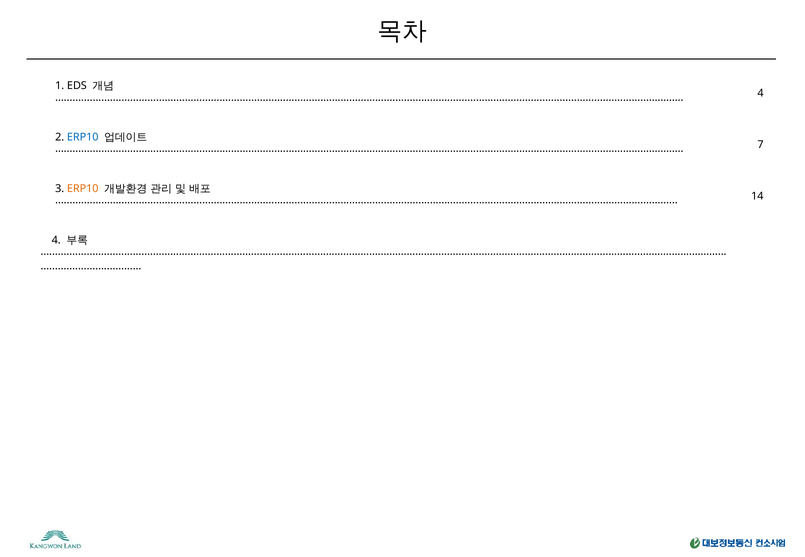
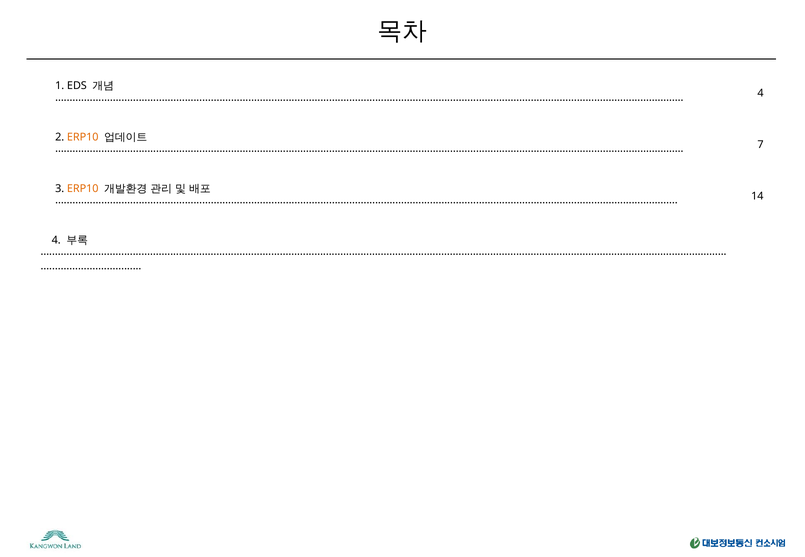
ERP10 colour: blue -> orange (83, 137)
